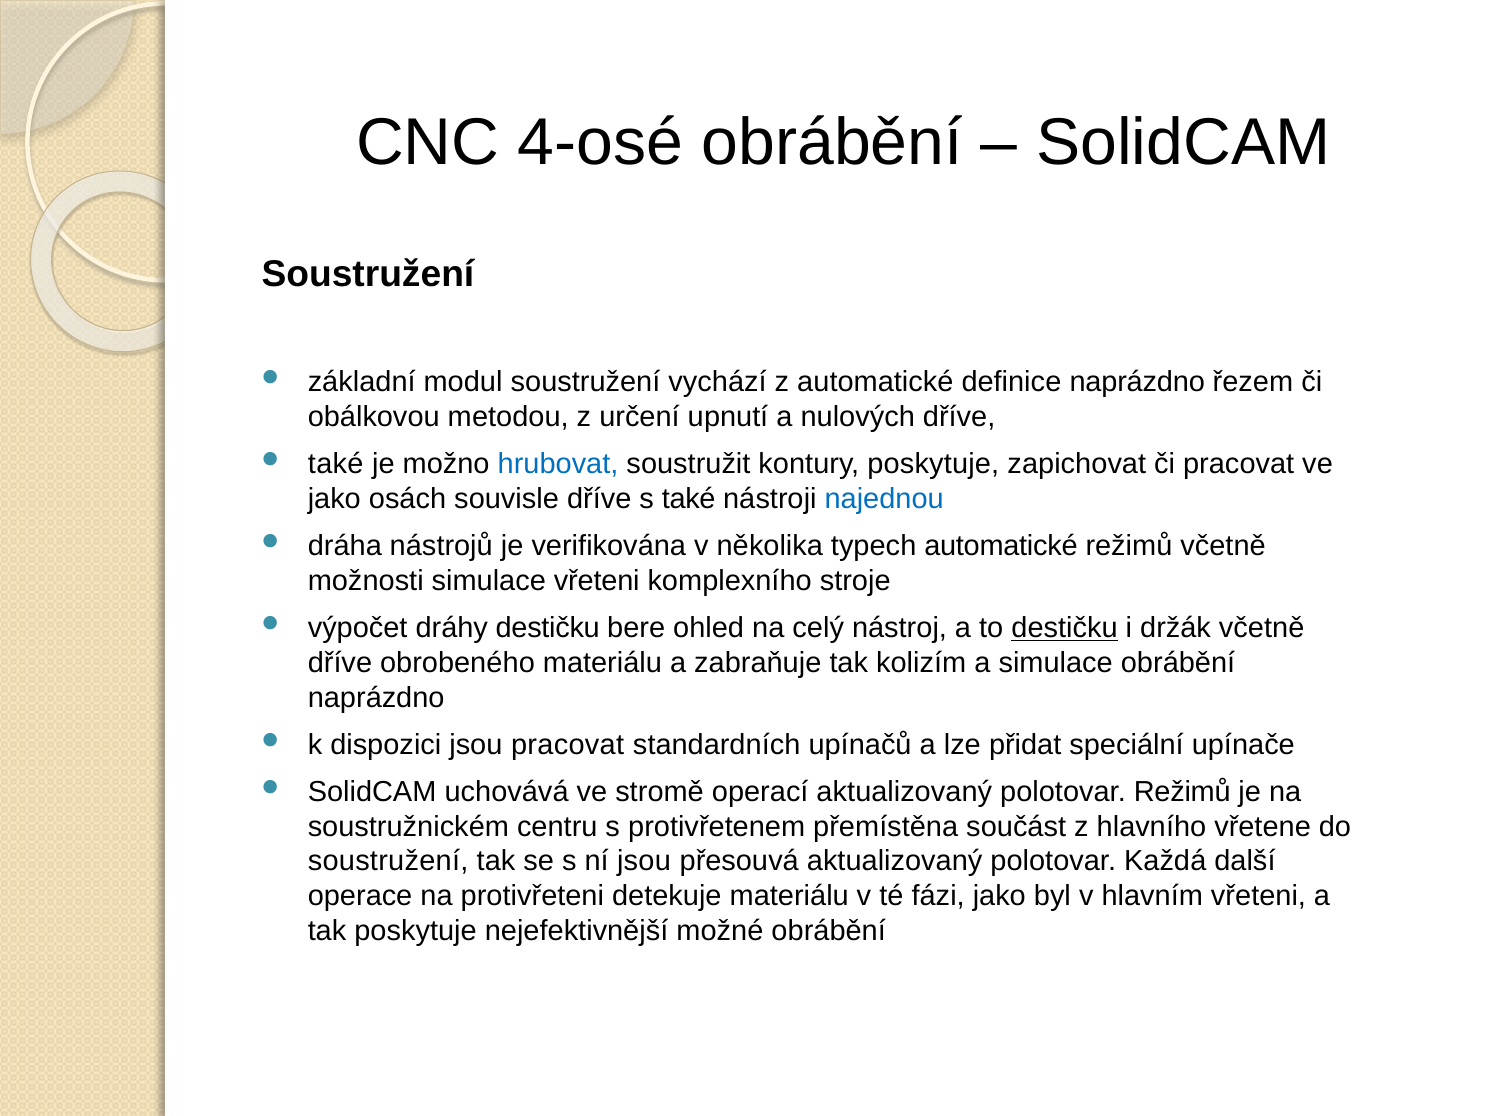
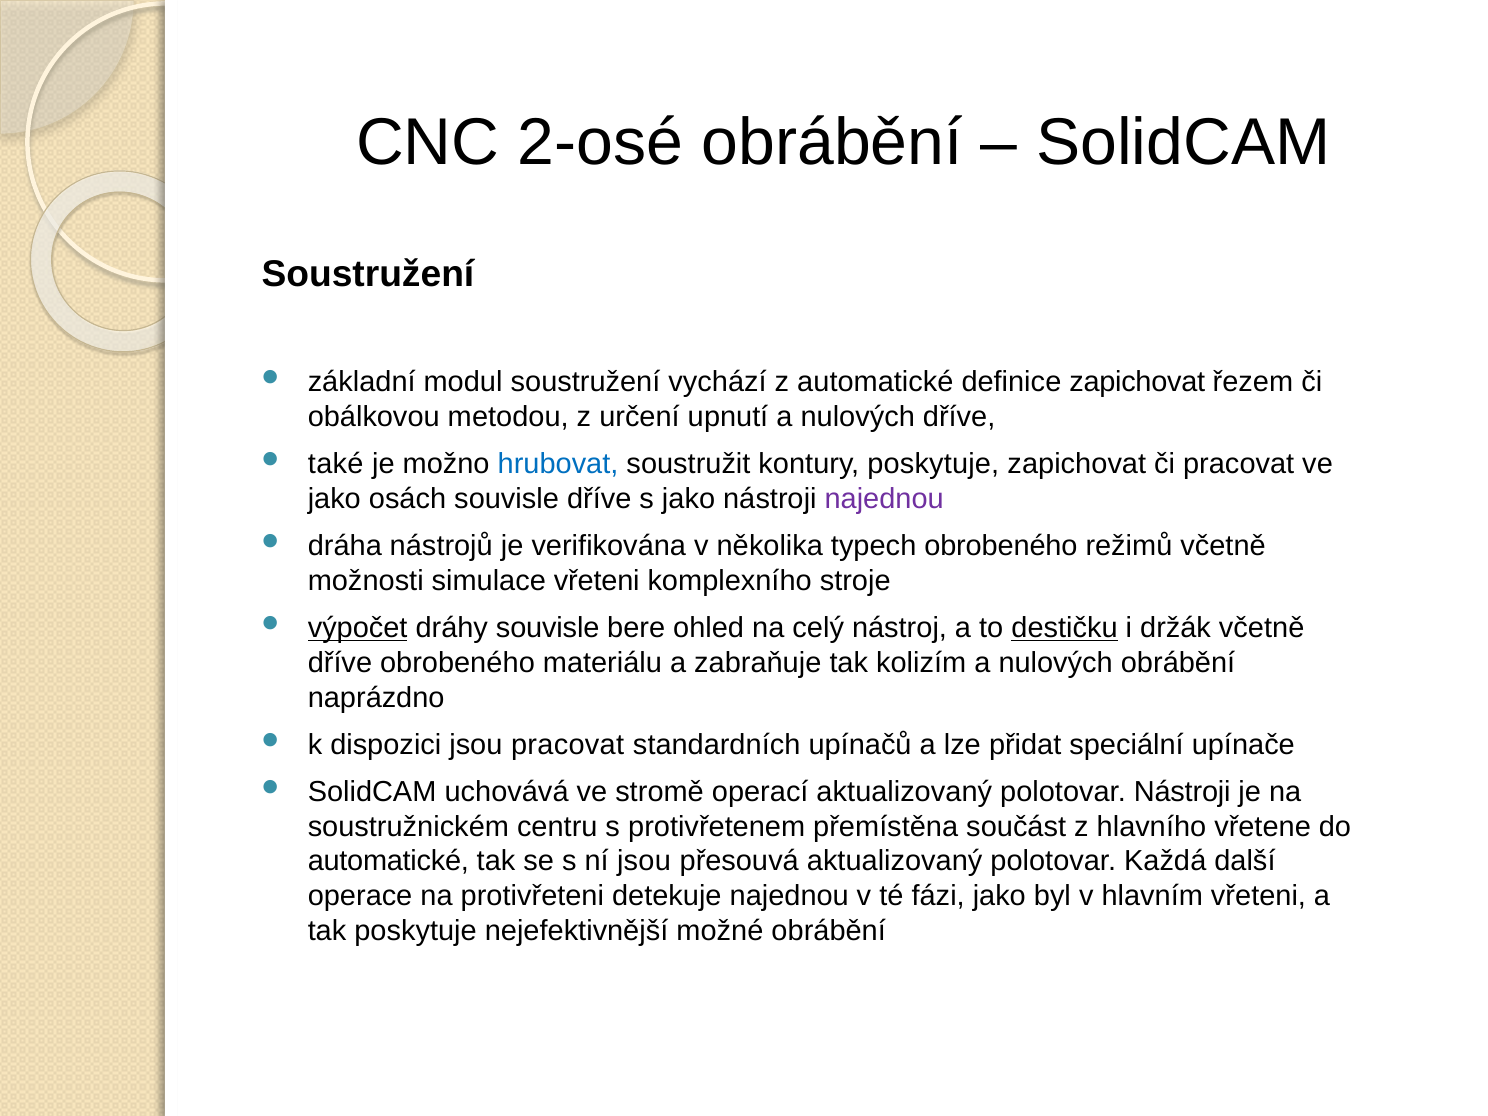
4-osé: 4-osé -> 2-osé (600, 142)
definice naprázdno: naprázdno -> zapichovat (1137, 382)
s také: také -> jako (689, 499)
najednou colour: blue -> purple (884, 499)
typech automatické: automatické -> obrobeného (1001, 546)
výpočet underline: none -> present (358, 628)
dráhy destičku: destičku -> souvisle (548, 628)
kolizím a simulace: simulace -> nulových (1056, 663)
polotovar Režimů: Režimů -> Nástroji (1182, 792)
soustružení: soustružení -> automatické (388, 861)
detekuje materiálu: materiálu -> najednou (789, 896)
